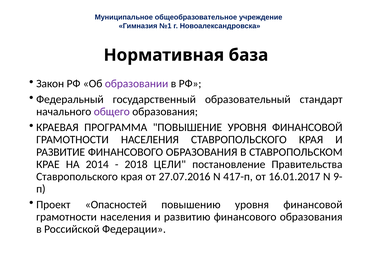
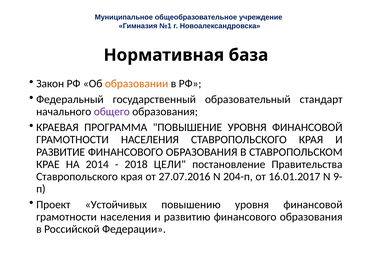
образовании colour: purple -> orange (137, 84)
417-п: 417-п -> 204-п (238, 177)
Опасностей: Опасностей -> Устойчивых (116, 205)
